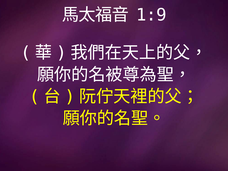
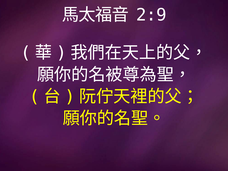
1:9: 1:9 -> 2:9 (151, 15)
